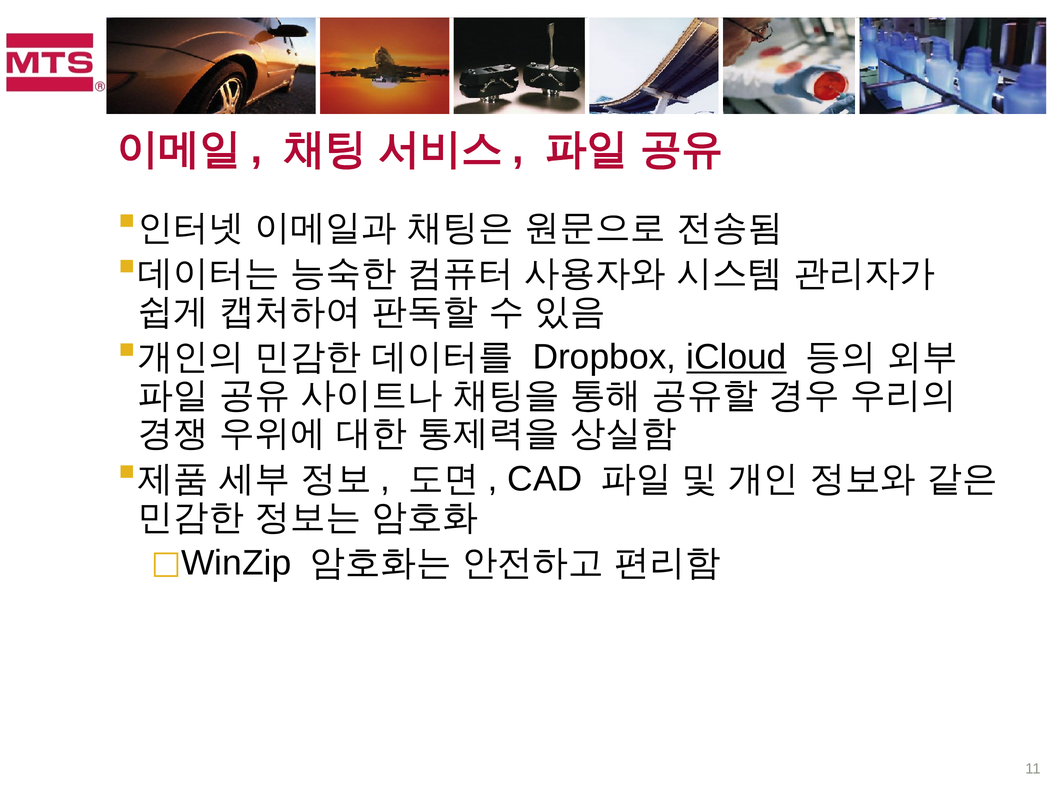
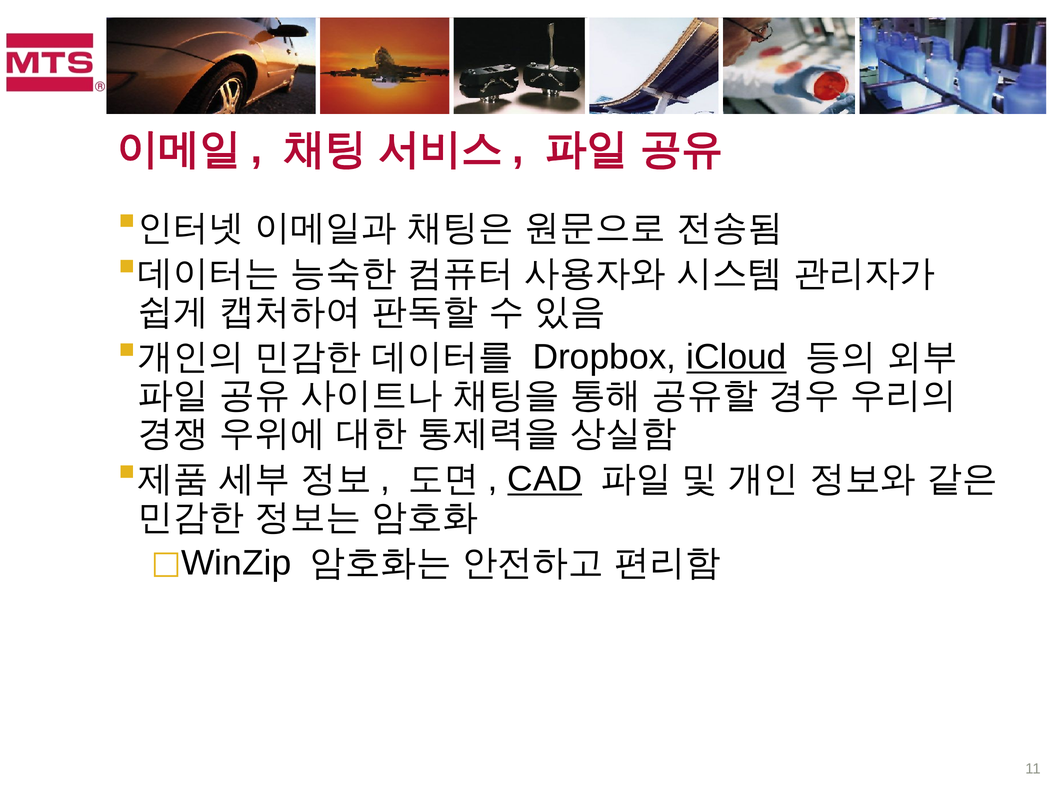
CAD underline: none -> present (545, 479)
